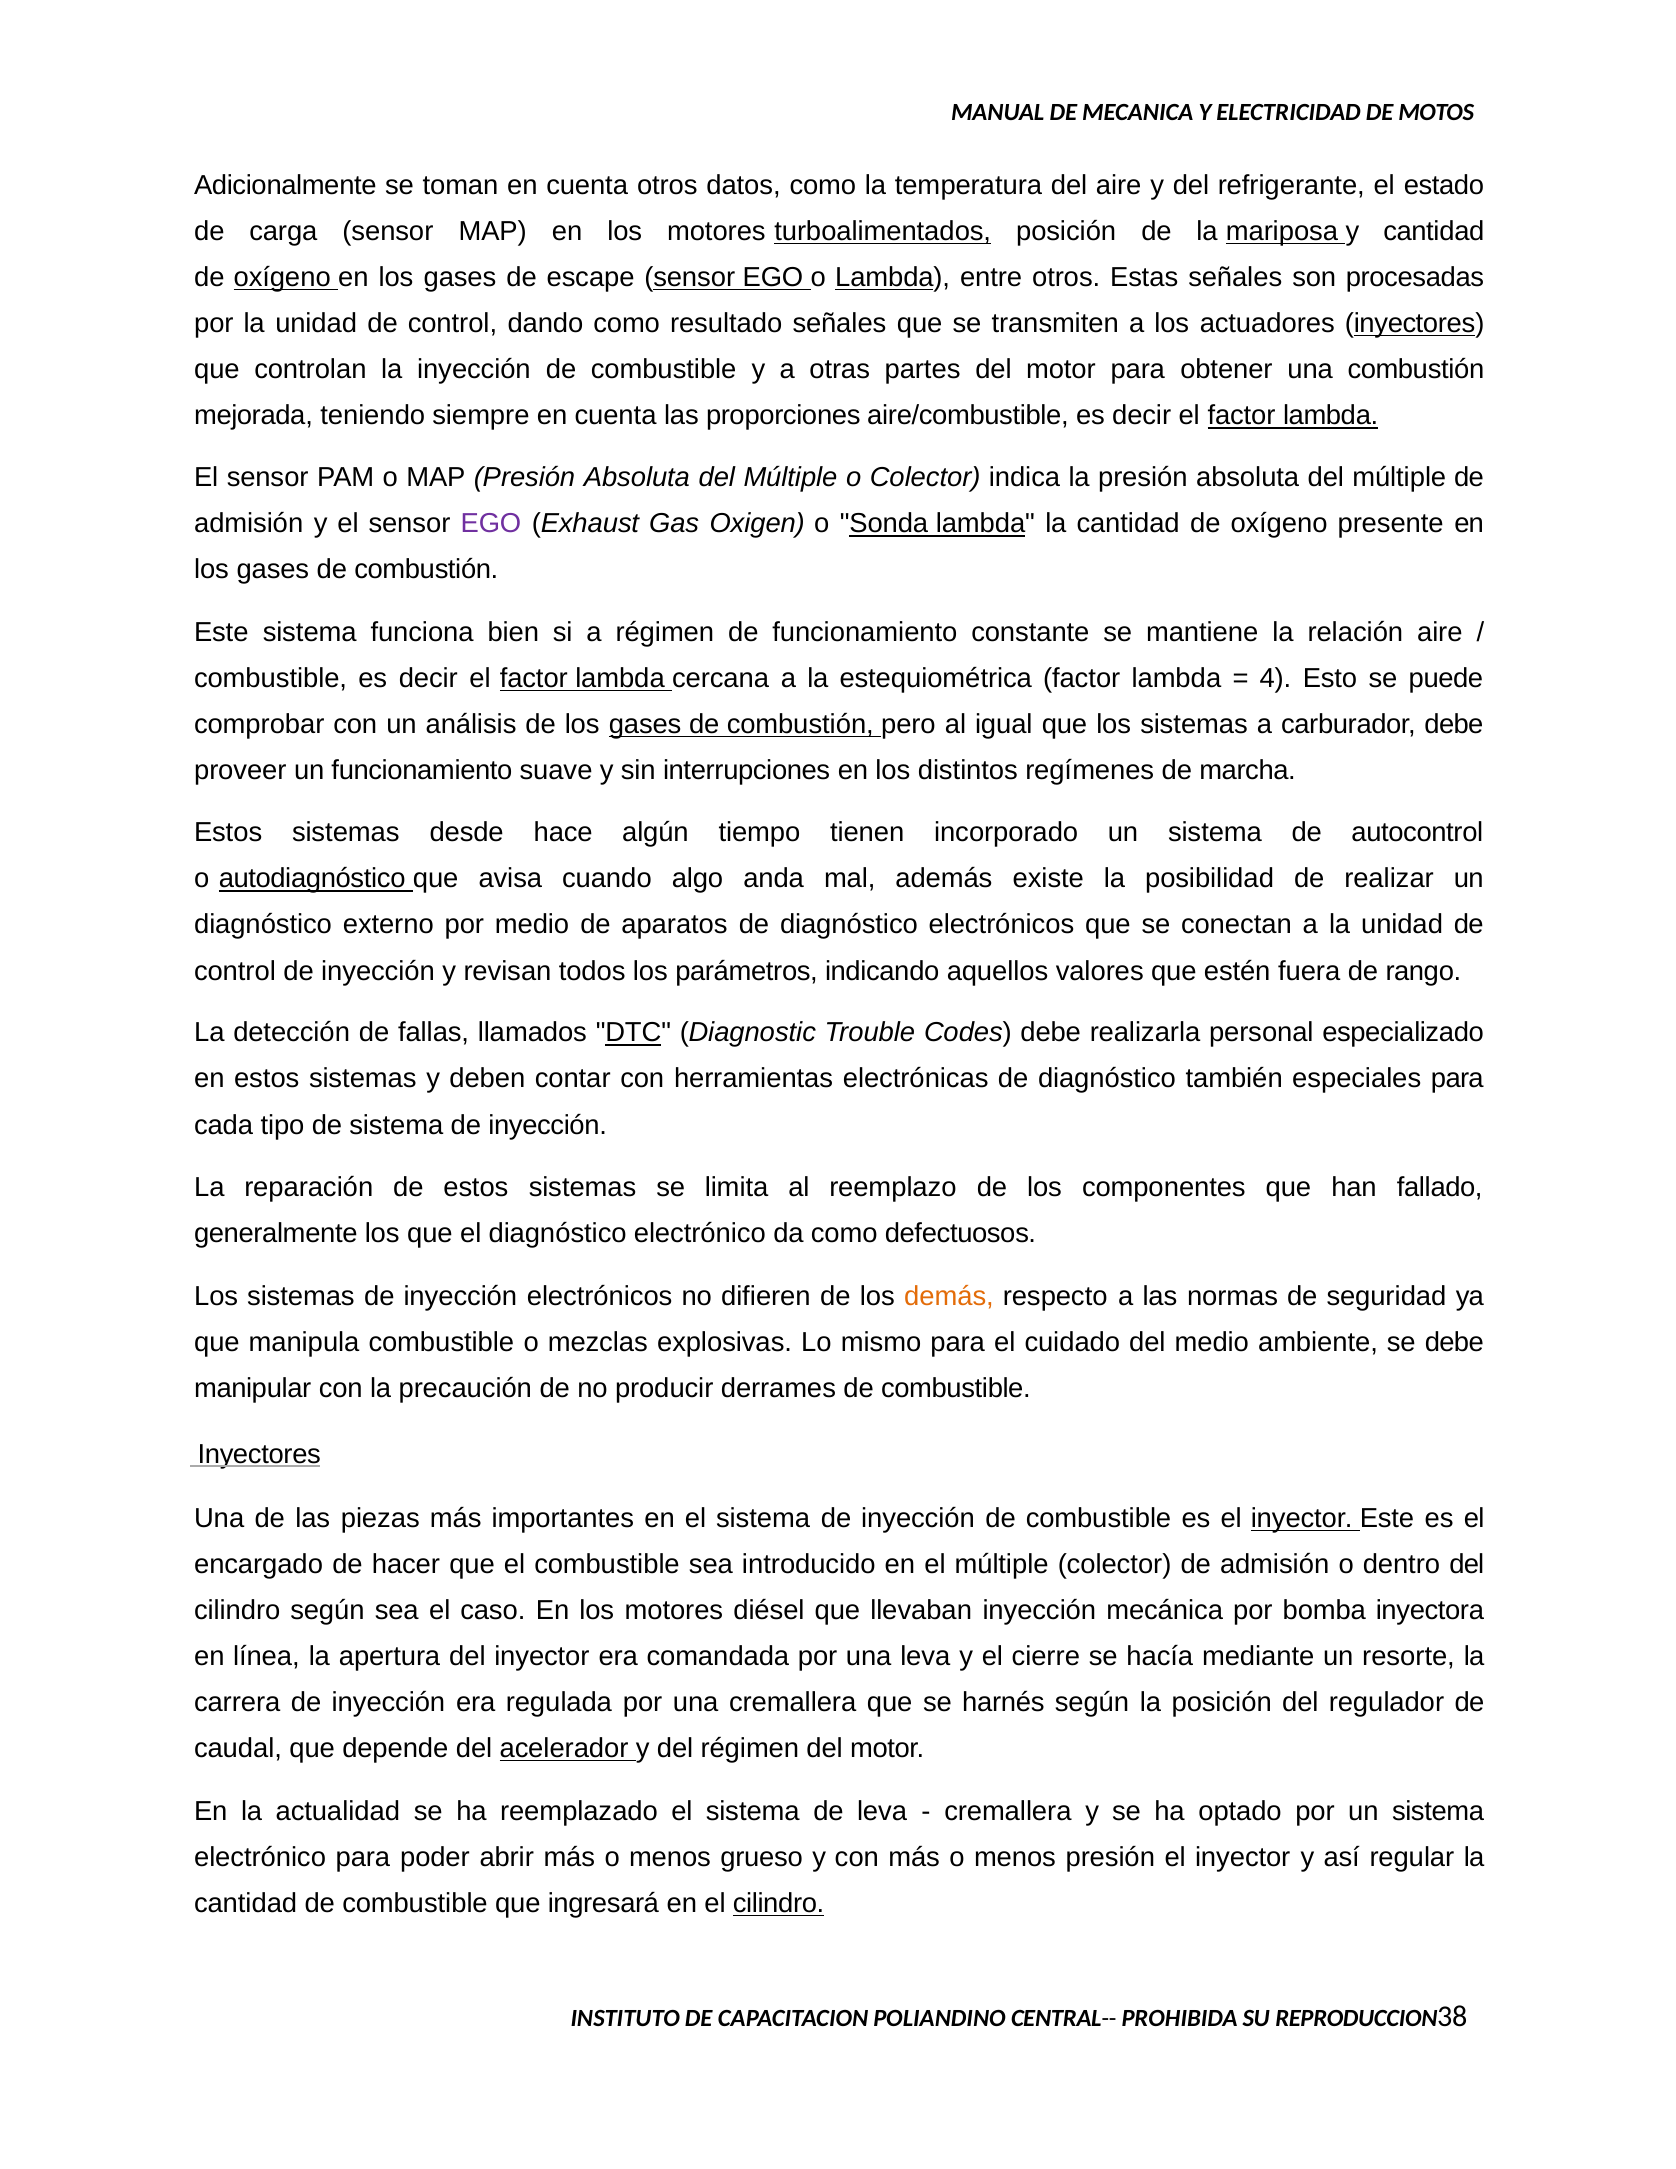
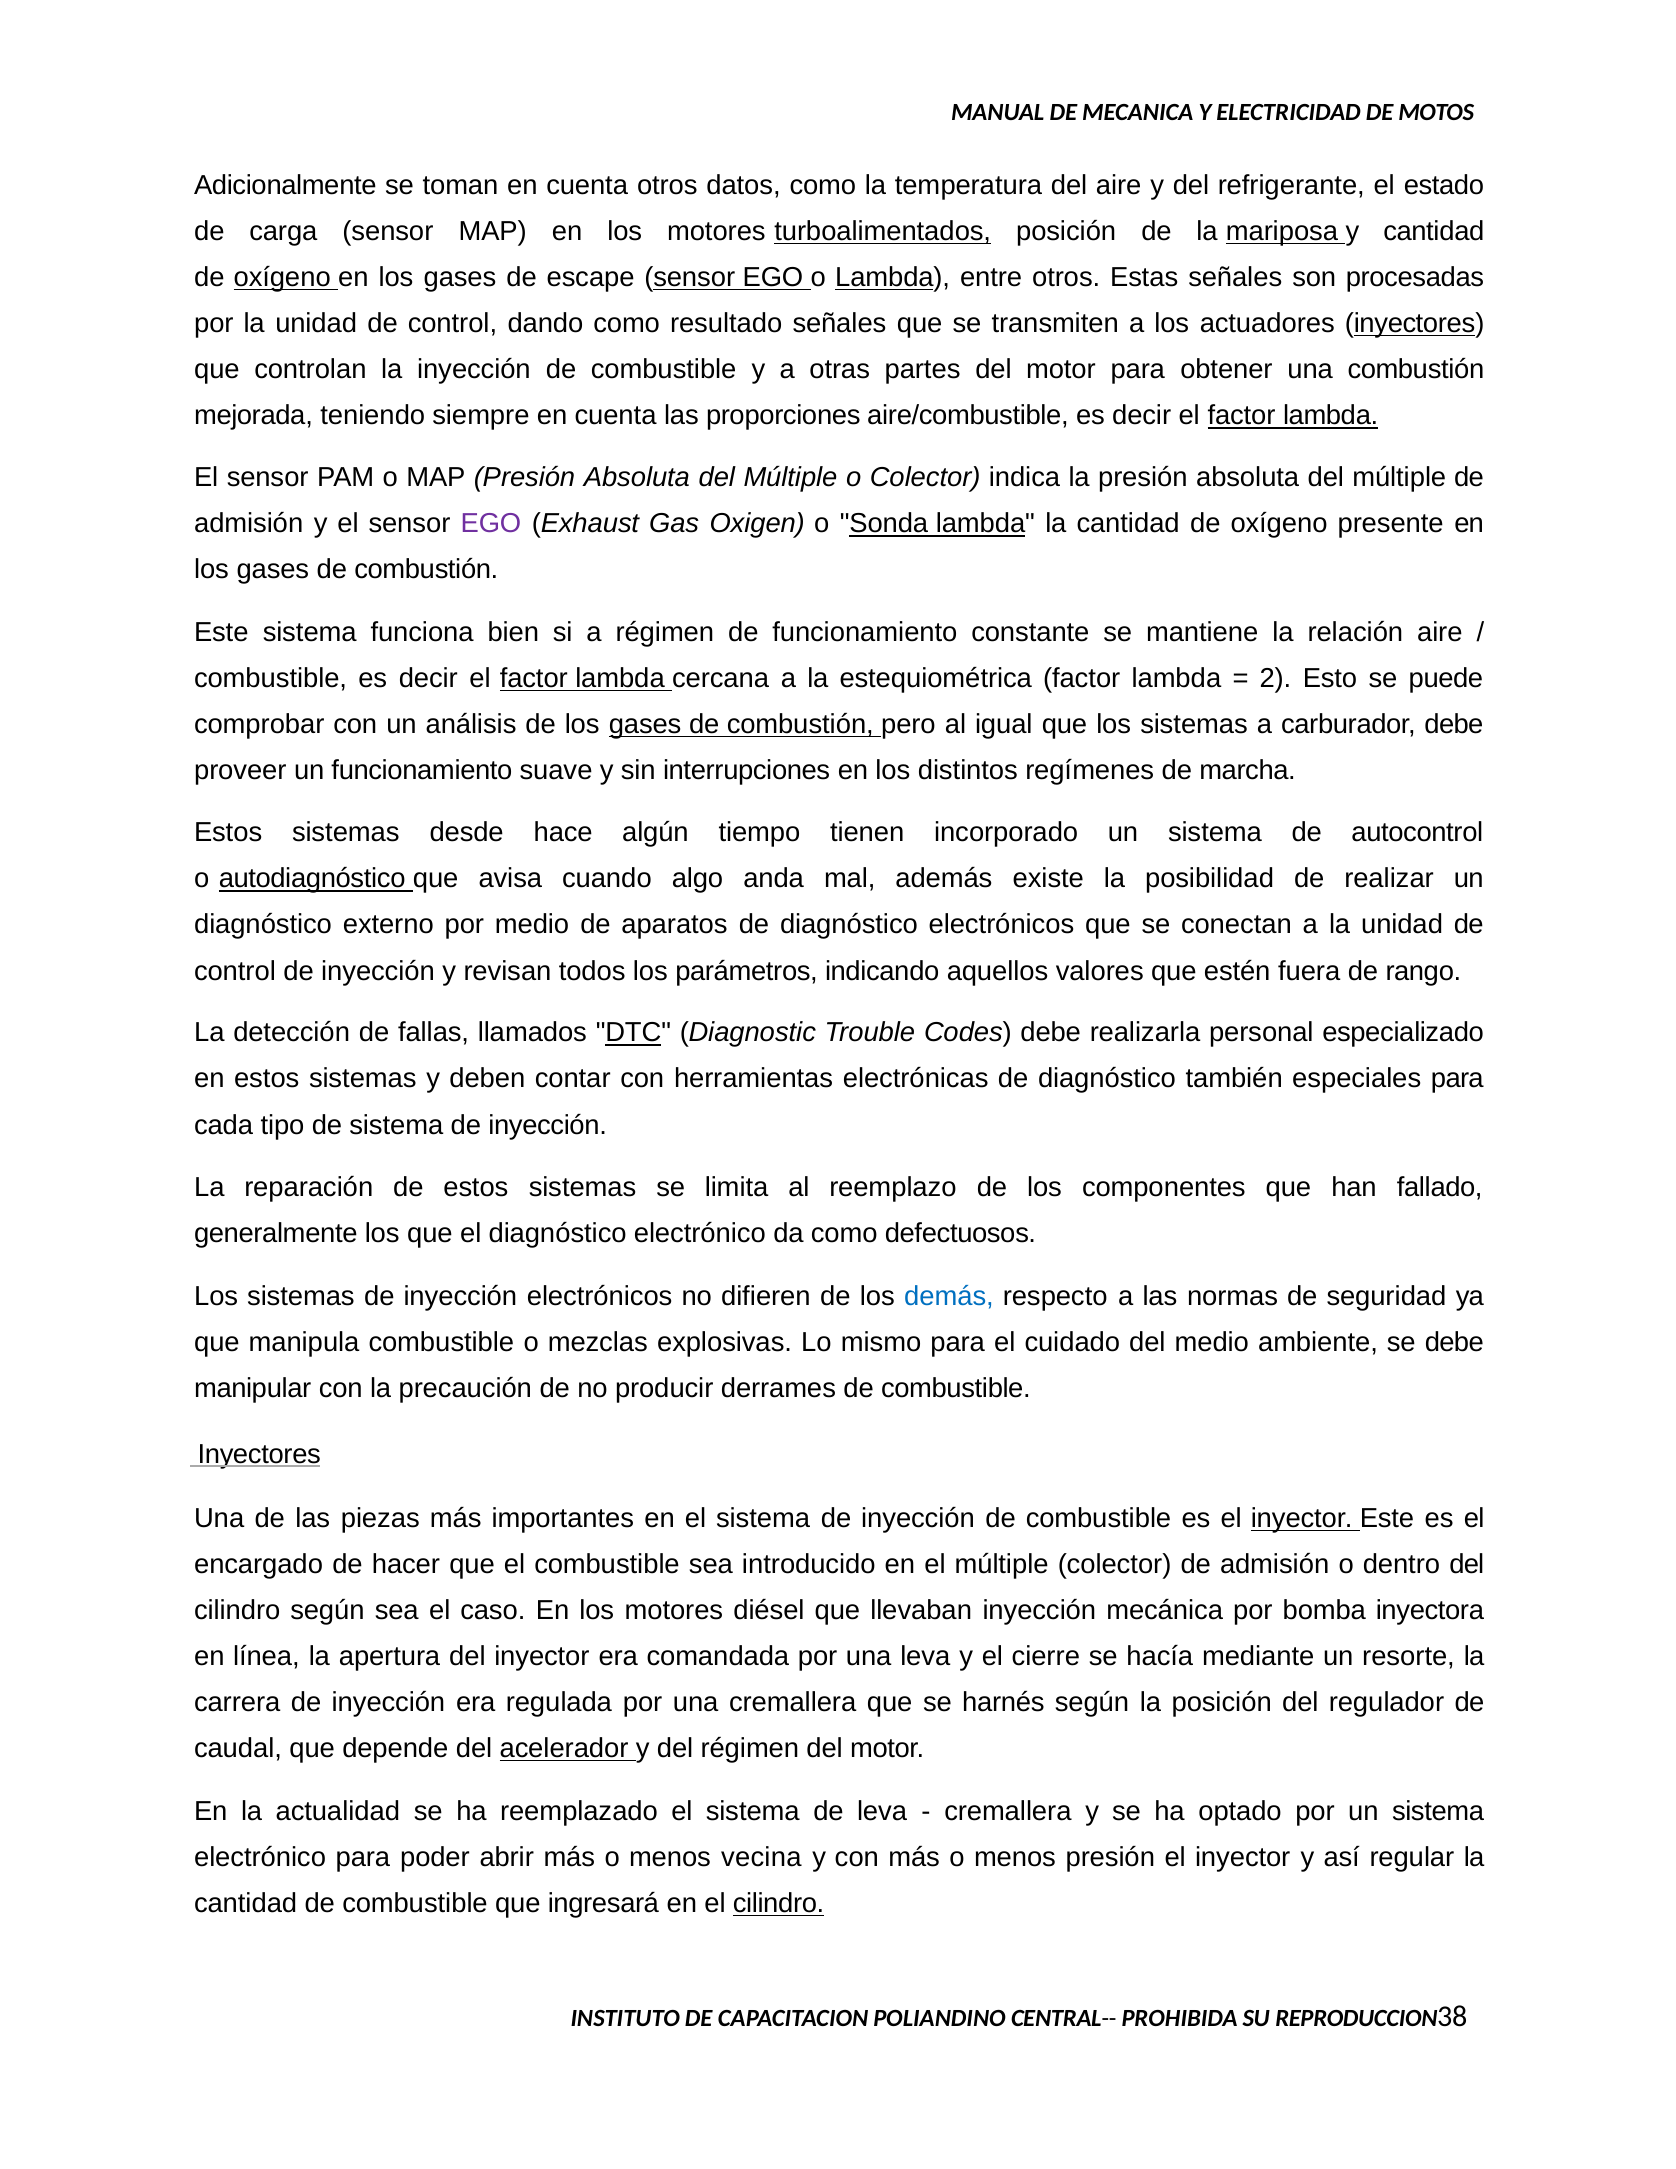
4: 4 -> 2 (1275, 678)
demás colour: orange -> blue (949, 1296)
grueso: grueso -> vecina (761, 1857)
